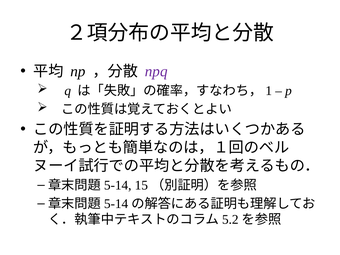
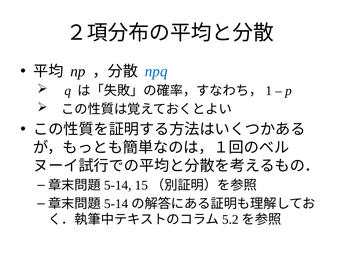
npq colour: purple -> blue (156, 71)
